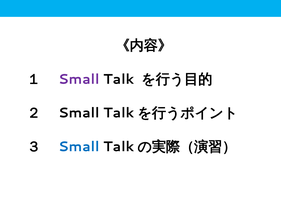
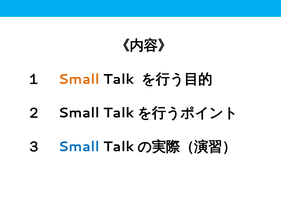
Small colour: purple -> orange (79, 79)
